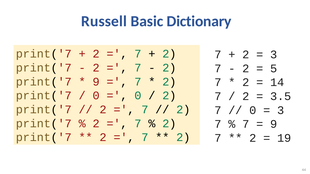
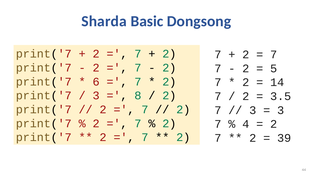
Russell: Russell -> Sharda (104, 21)
Dictionary: Dictionary -> Dongsong (199, 21)
3: 3 -> 7 (274, 55)
9: 9 -> 6 (96, 82)
0: 0 -> 3 (96, 96)
0: 0 -> 8 (138, 96)
0: 0 -> 3 (253, 110)
7: 7 -> 4 (246, 124)
9: 9 -> 2 (274, 124)
19: 19 -> 39 (284, 138)
